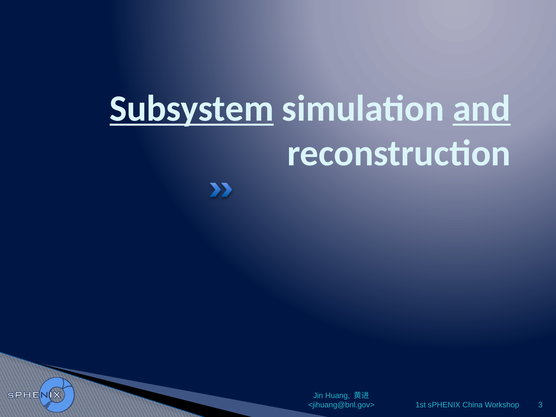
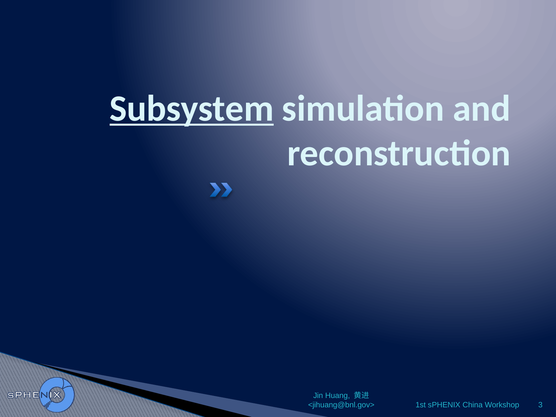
and underline: present -> none (482, 109)
